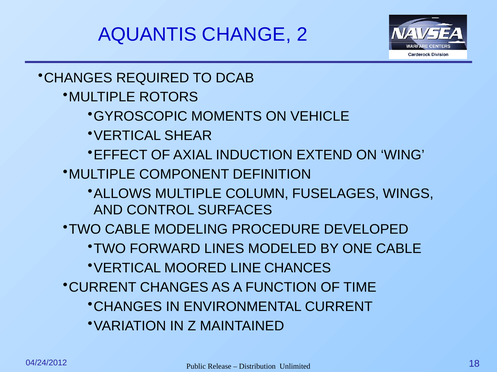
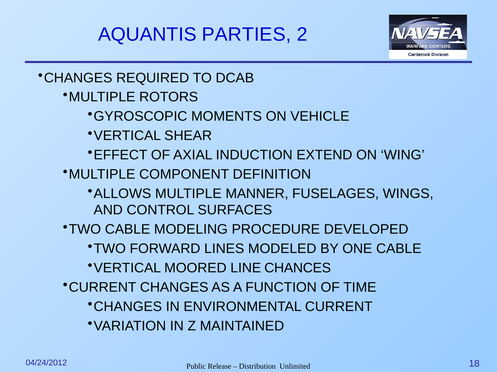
CHANGE: CHANGE -> PARTIES (246, 34)
COLUMN: COLUMN -> MANNER (257, 194)
